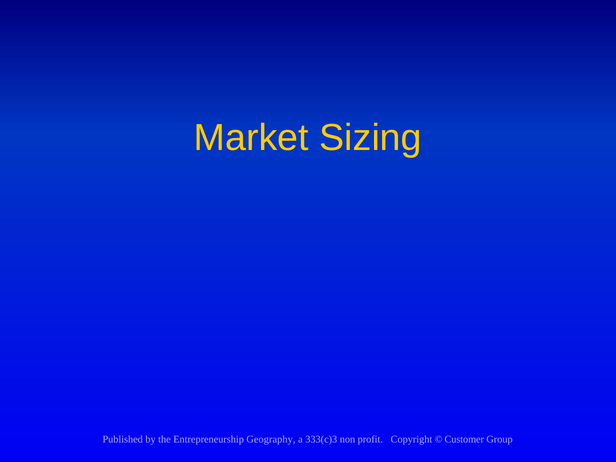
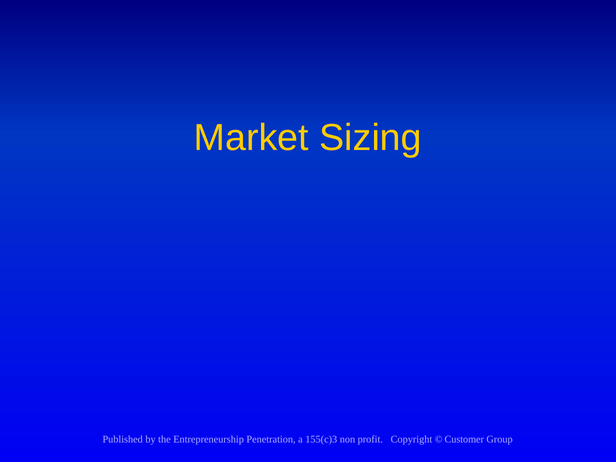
Geography: Geography -> Penetration (271, 440)
333(c)3: 333(c)3 -> 155(c)3 (321, 440)
